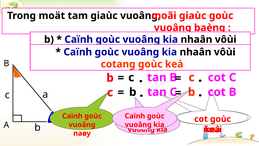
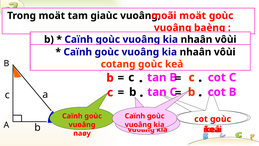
giaùc: giaùc -> moät (193, 16)
